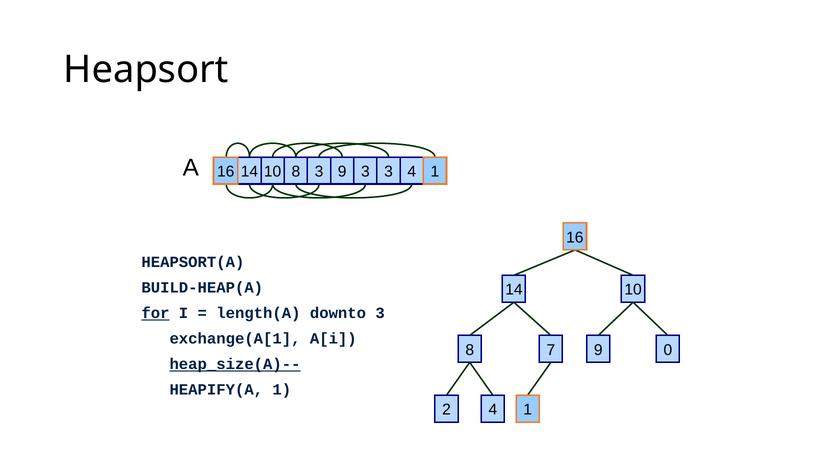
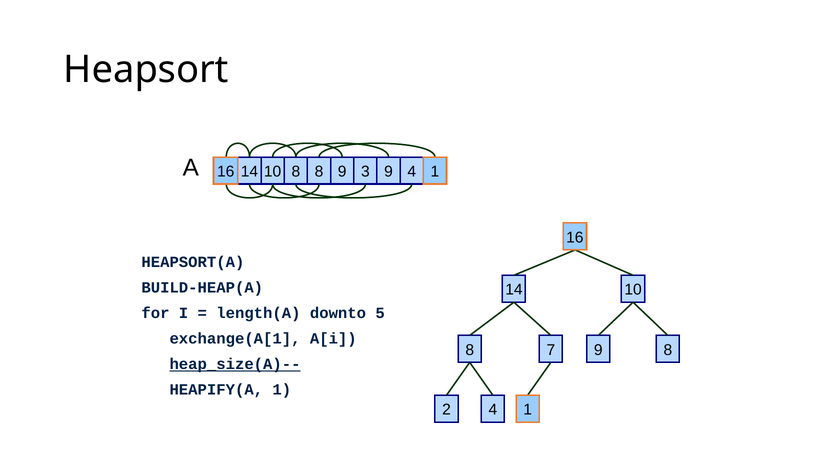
14 3: 3 -> 8 (319, 172)
3 3: 3 -> 9 (389, 172)
for underline: present -> none (155, 313)
downto 3: 3 -> 5 (380, 313)
8 0: 0 -> 8 (668, 350)
